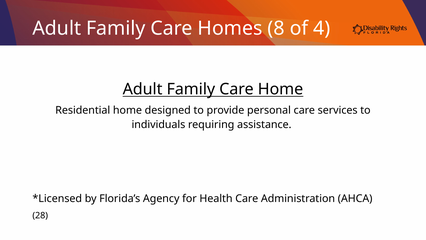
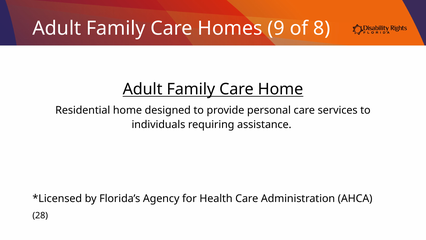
8: 8 -> 9 (276, 29)
4: 4 -> 8 (322, 29)
